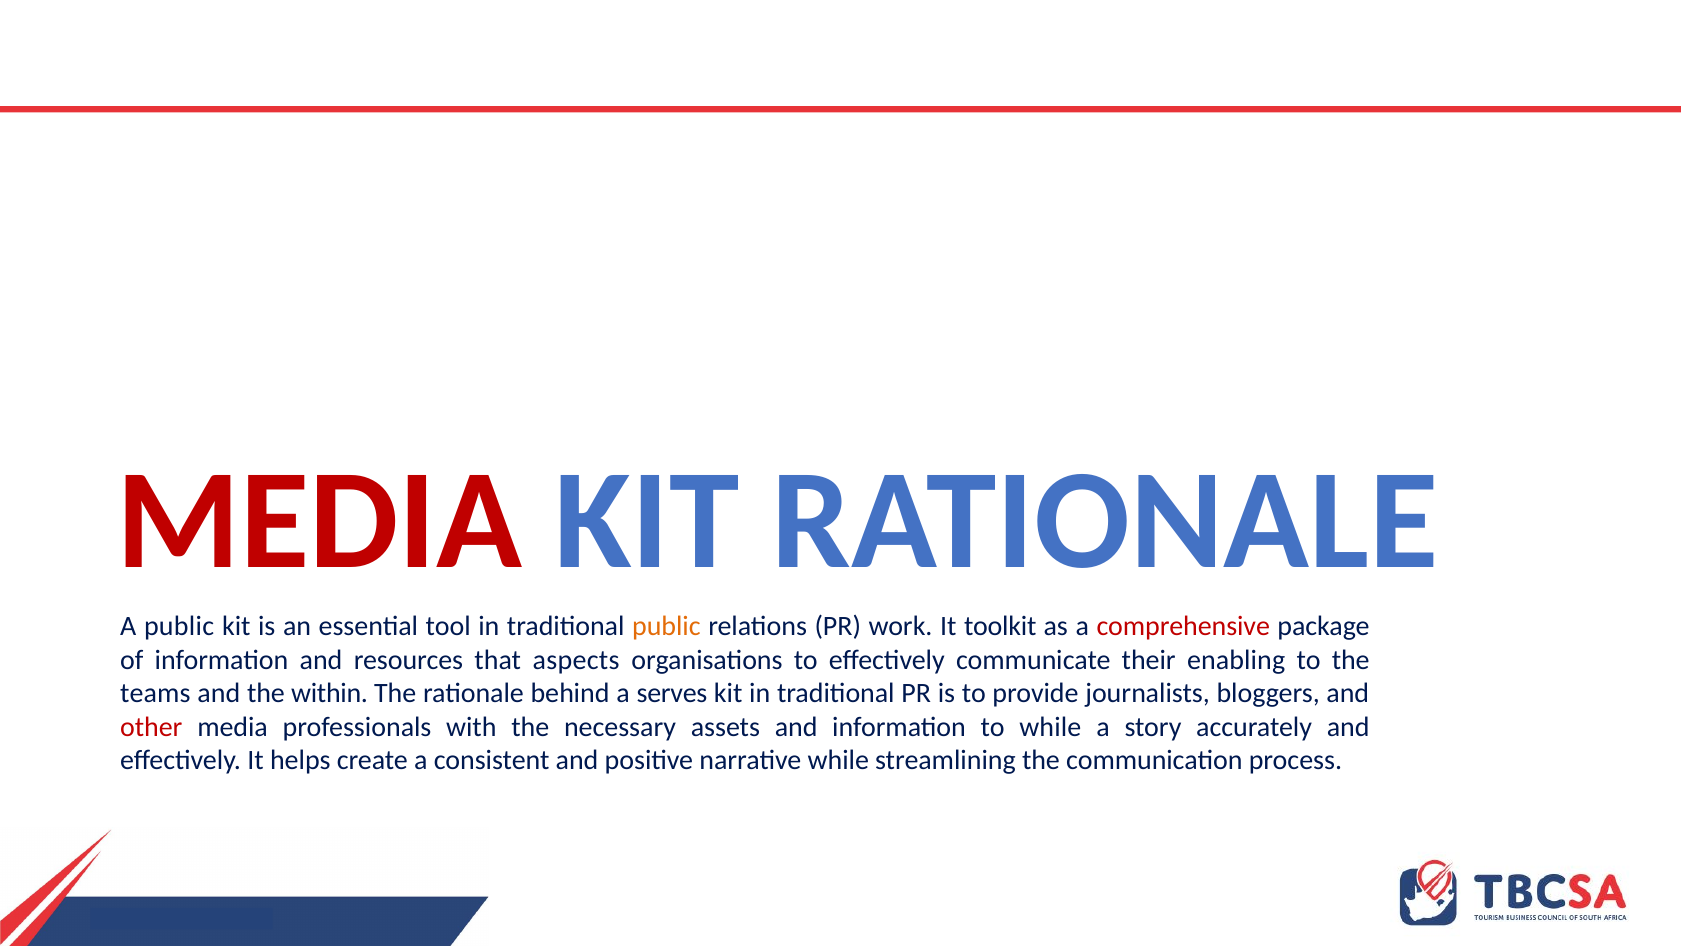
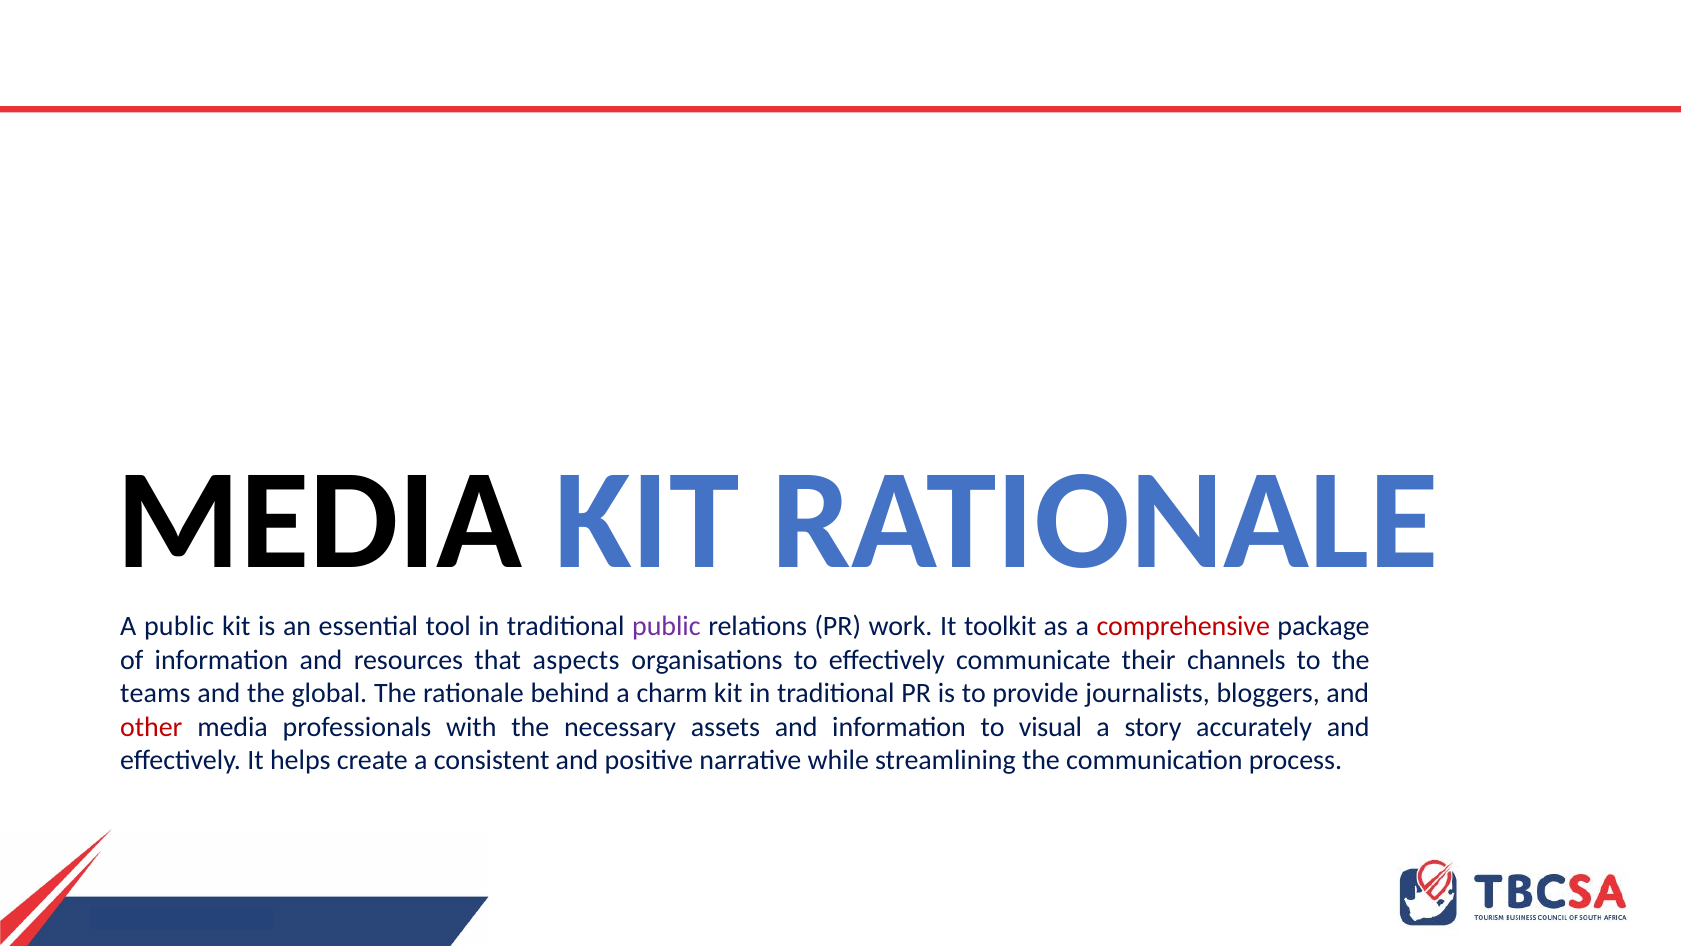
MEDIA colour: red -> black (319, 521)
public colour: orange -> purple (666, 626)
enabling: enabling -> channels (1236, 659)
within: within -> global (329, 693)
serves: serves -> charm (672, 693)
to while: while -> visual (1051, 727)
